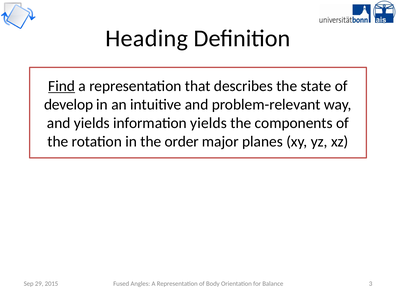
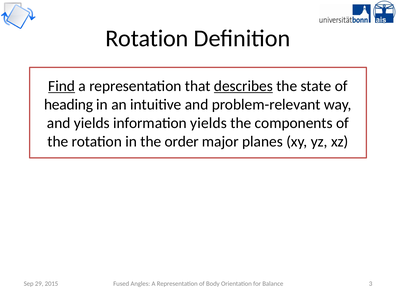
Heading: Heading -> Rotation (147, 38)
describes underline: none -> present (243, 86)
develop: develop -> heading (69, 104)
